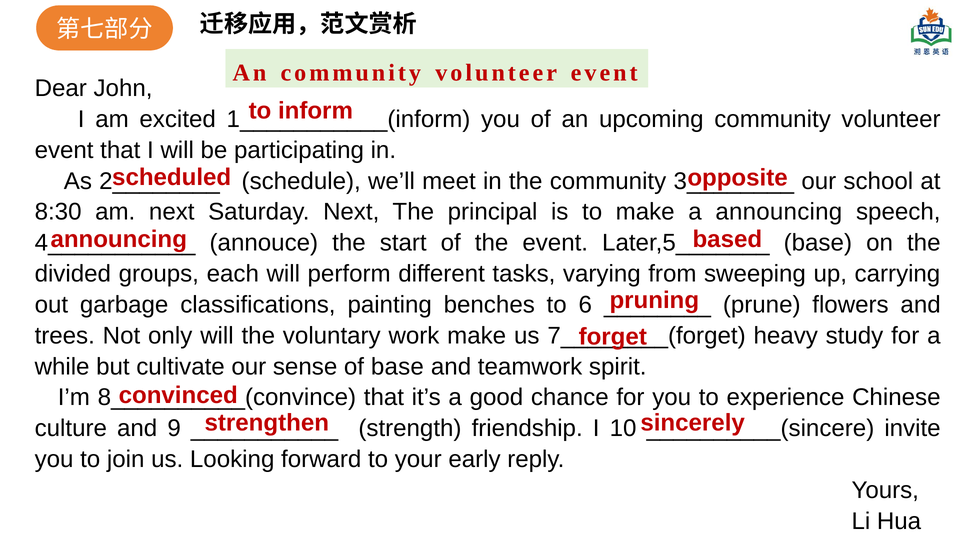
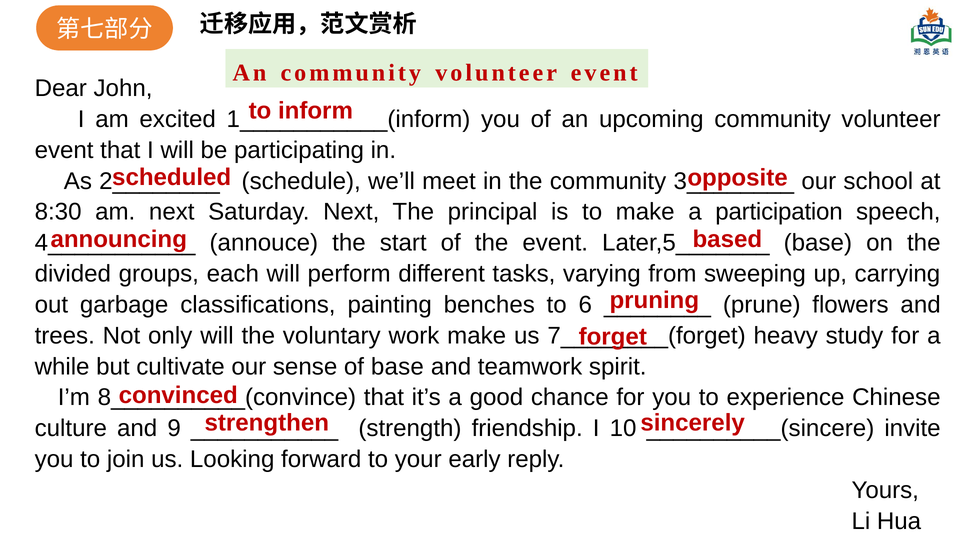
a announcing: announcing -> participation (779, 212)
